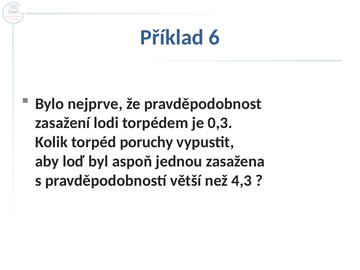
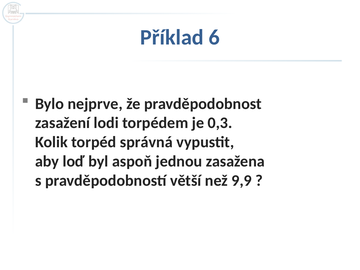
poruchy: poruchy -> správná (146, 142)
4,3: 4,3 -> 9,9 (242, 181)
